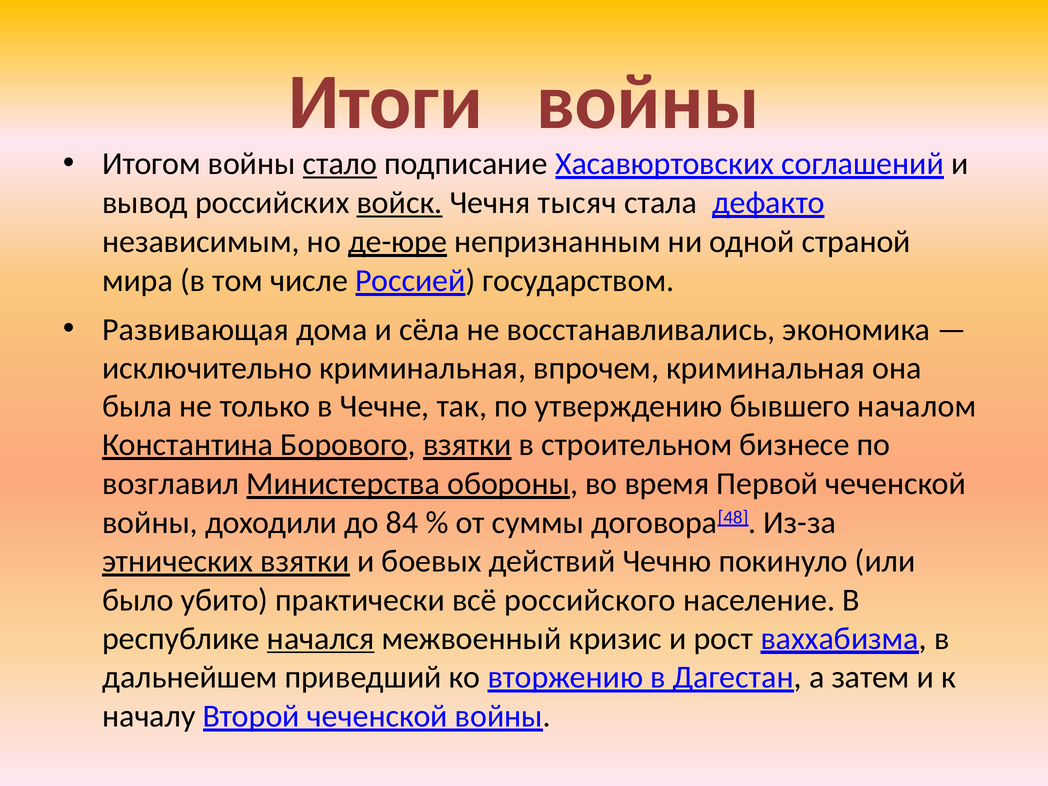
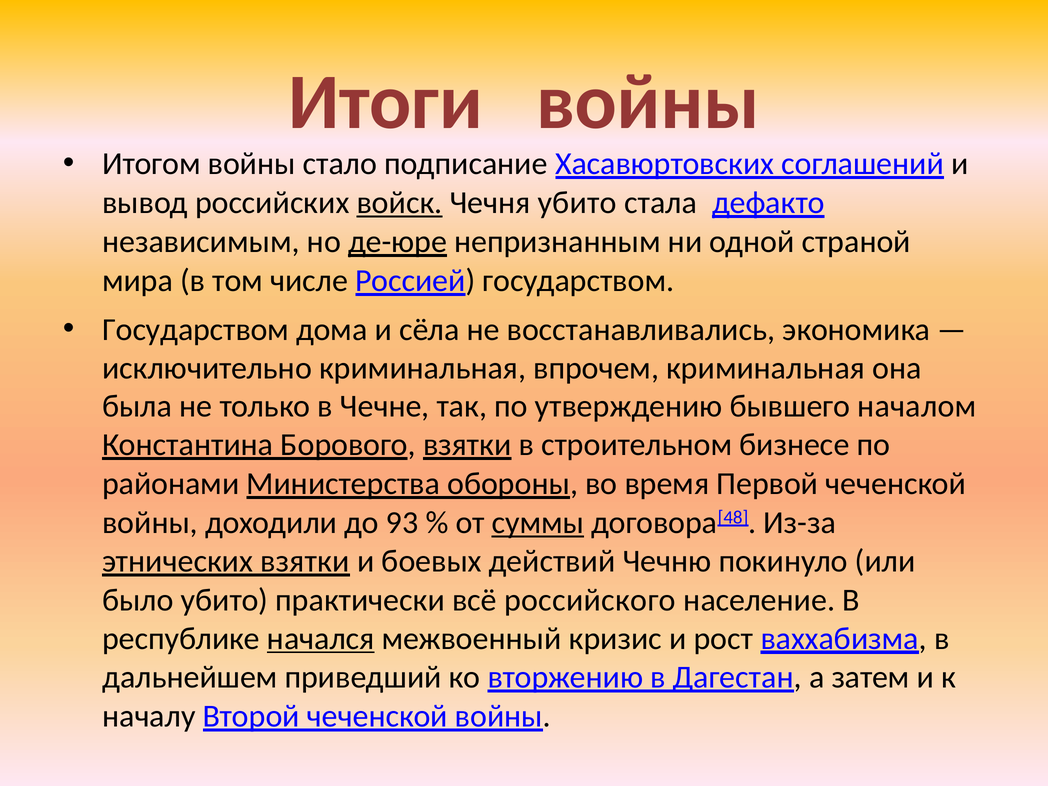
стало underline: present -> none (340, 164)
Чечня тысяч: тысяч -> убито (577, 203)
Развивающая: Развивающая -> Государством (196, 330)
возглавил: возглавил -> районами (171, 484)
84: 84 -> 93 (402, 523)
суммы underline: none -> present (538, 523)
